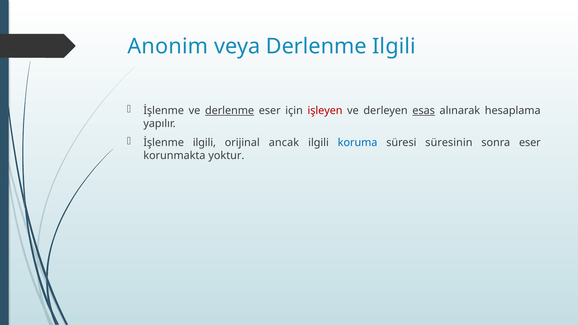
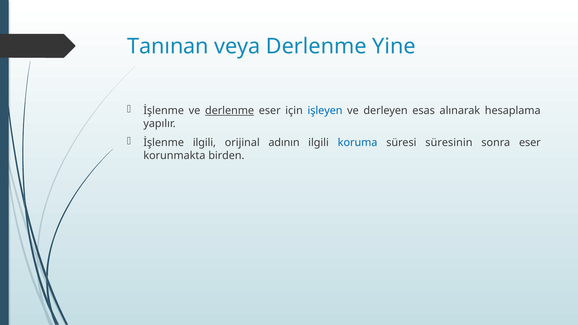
Anonim: Anonim -> Tanınan (168, 46)
Derlenme Ilgili: Ilgili -> Yine (394, 46)
işleyen colour: red -> blue (325, 111)
esas underline: present -> none (424, 111)
ancak: ancak -> adının (284, 143)
yoktur: yoktur -> birden (226, 156)
